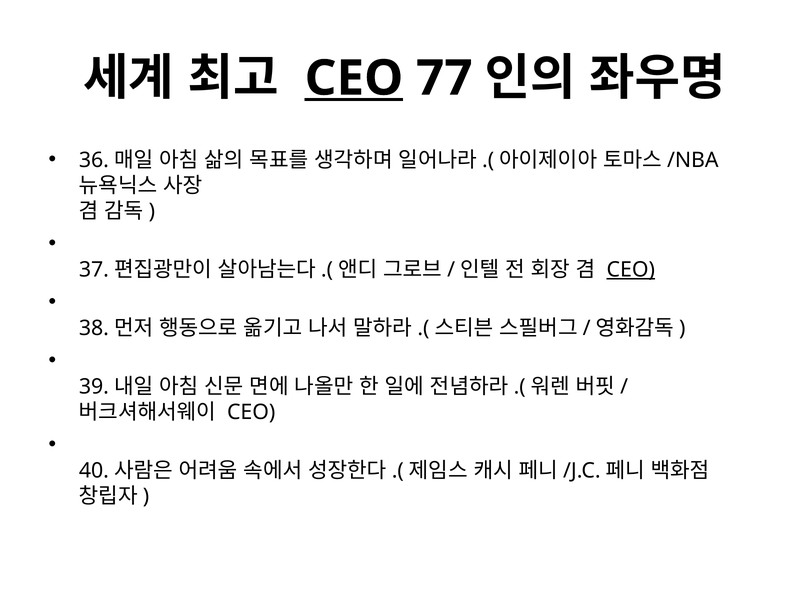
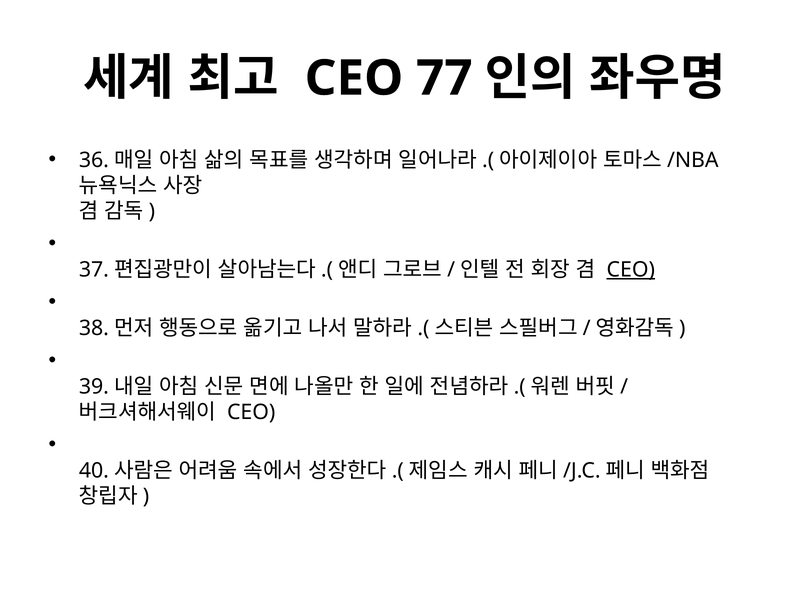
CEO underline: present -> none (354, 78)
